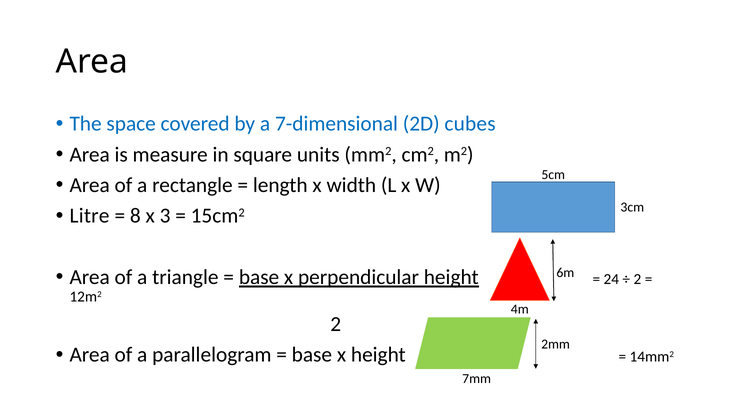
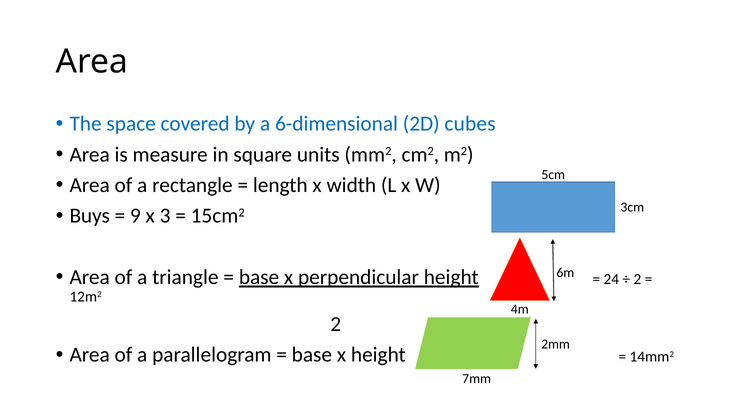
7-dimensional: 7-dimensional -> 6-dimensional (336, 124)
Litre: Litre -> Buys (90, 216)
8: 8 -> 9 (135, 216)
